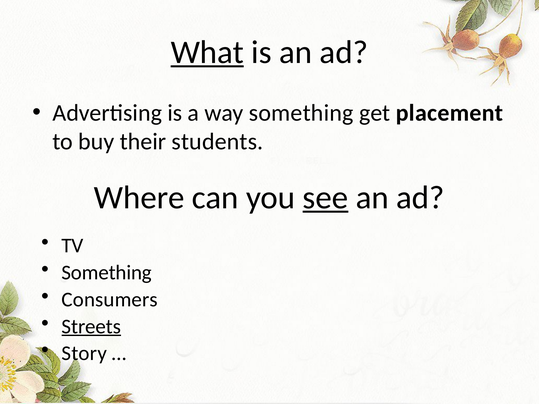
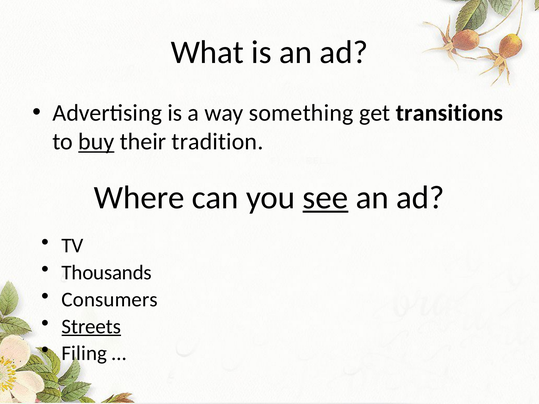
What underline: present -> none (207, 52)
placement: placement -> transitions (450, 113)
buy underline: none -> present (96, 142)
students: students -> tradition (218, 142)
Something: Something -> Thousands (107, 273)
Story: Story -> Filing (84, 354)
